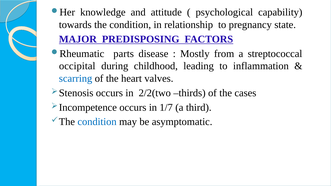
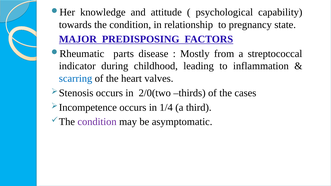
occipital: occipital -> indicator (77, 66)
2/2(two: 2/2(two -> 2/0(two (155, 93)
1/7: 1/7 -> 1/4 (166, 107)
condition colour: blue -> purple (97, 122)
